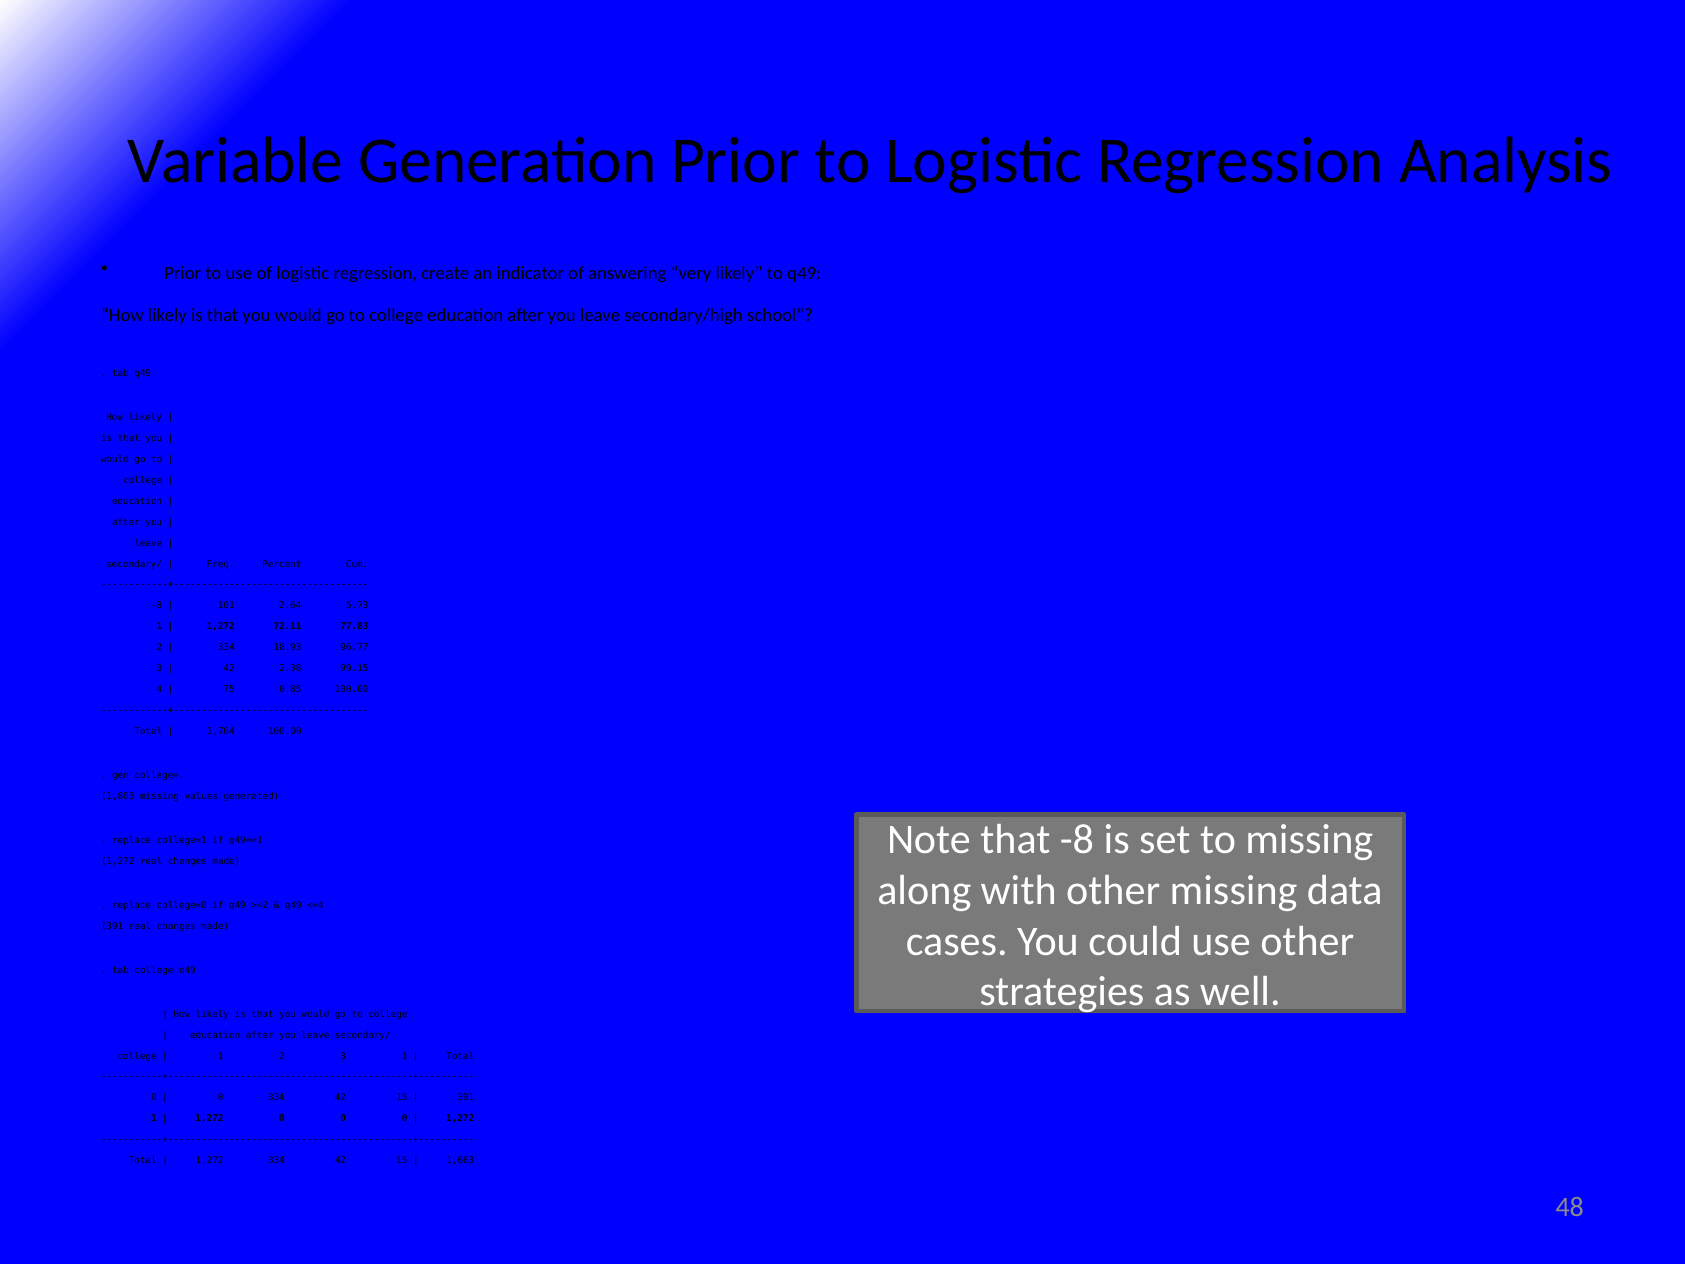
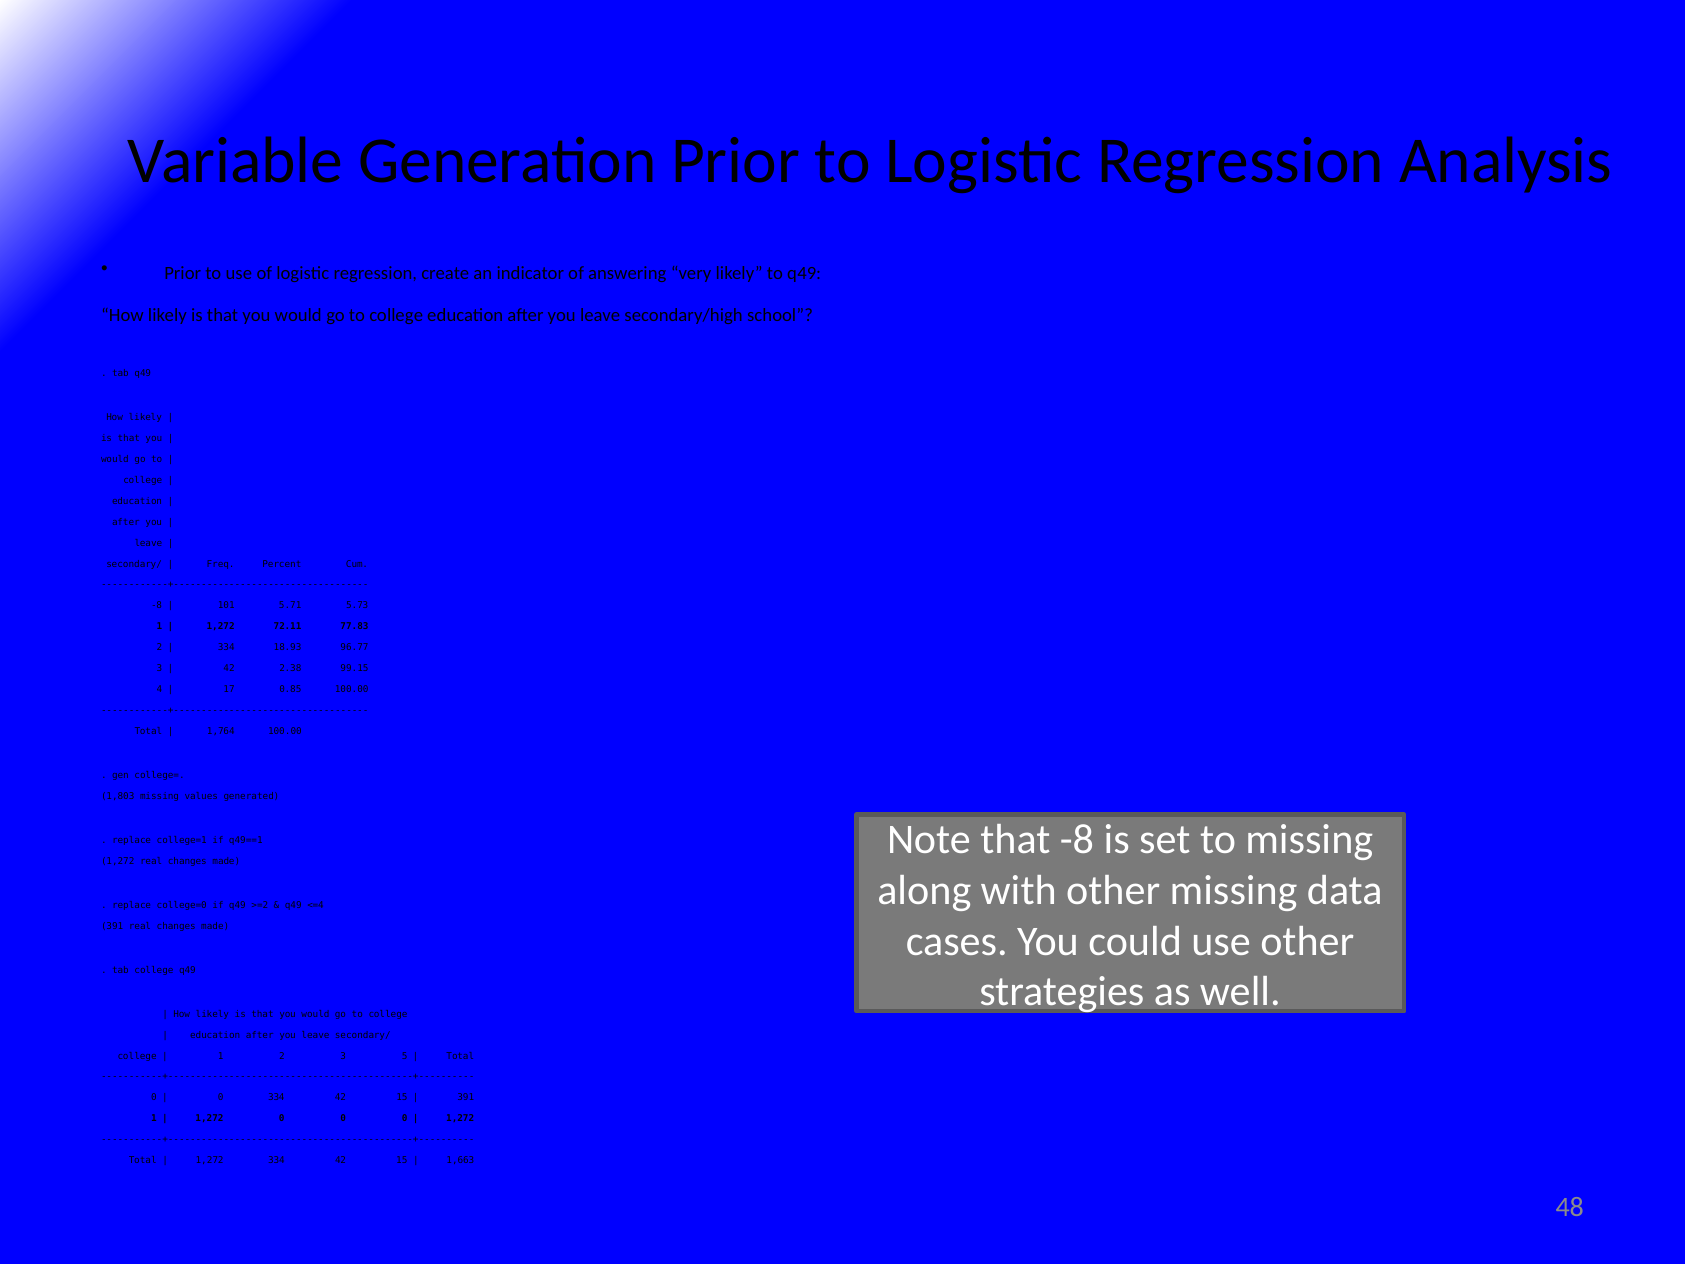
2.64: 2.64 -> 5.71 (290, 606)
75: 75 -> 17 (229, 689)
3 1: 1 -> 5 (405, 1056)
